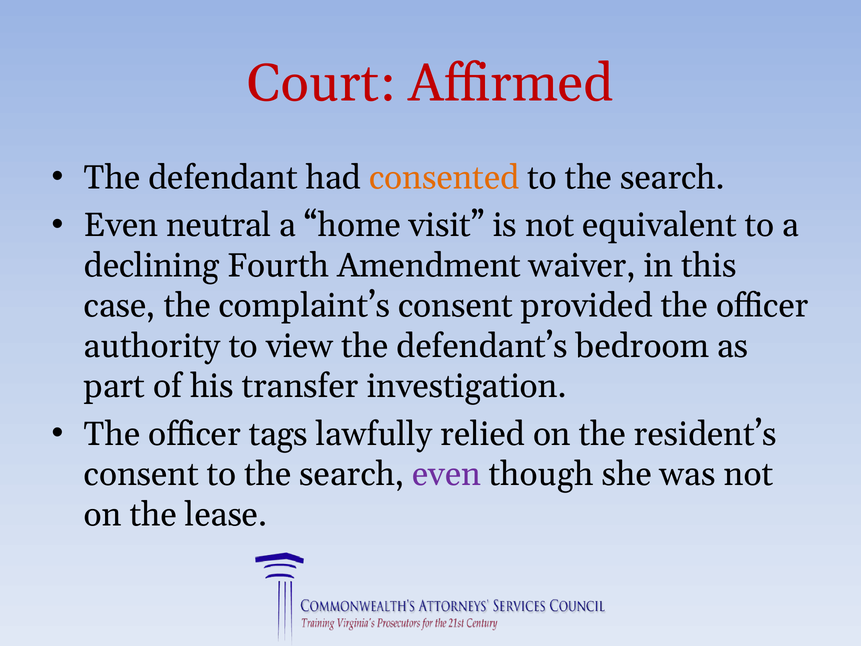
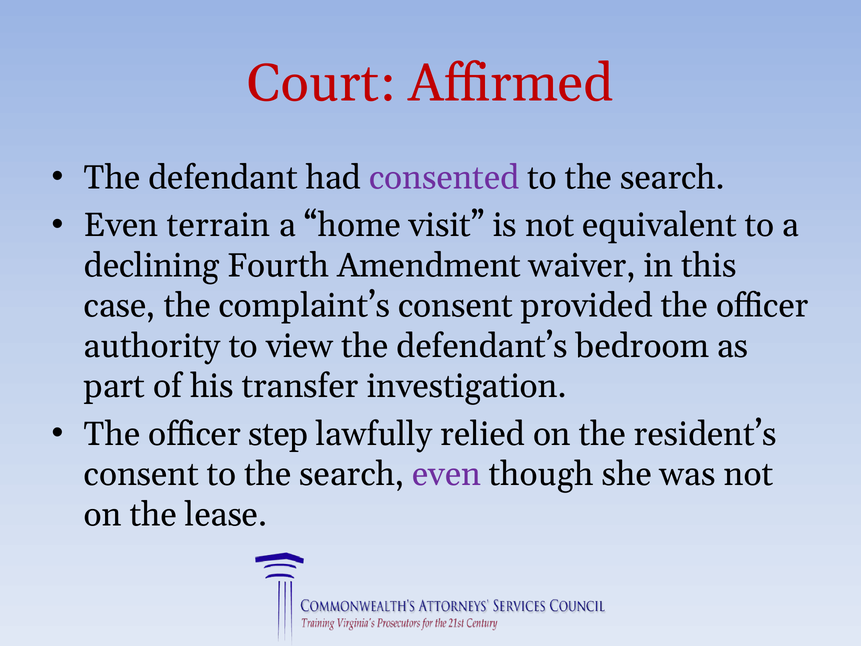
consented colour: orange -> purple (444, 177)
neutral: neutral -> terrain (218, 225)
tags: tags -> step (278, 434)
